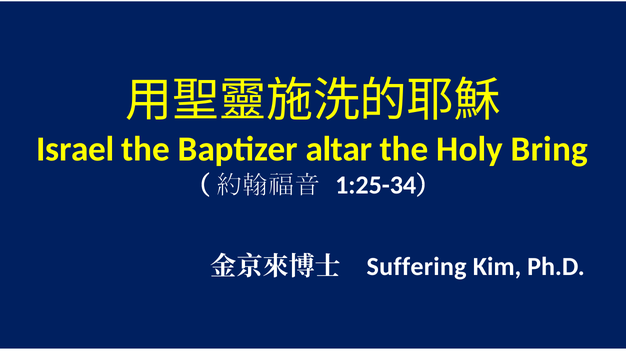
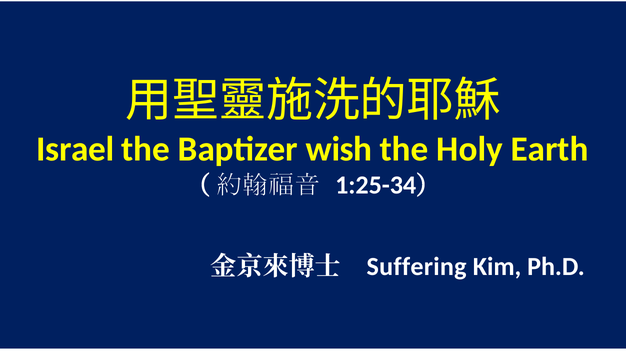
altar: altar -> wish (339, 149)
Bring: Bring -> Earth (550, 149)
